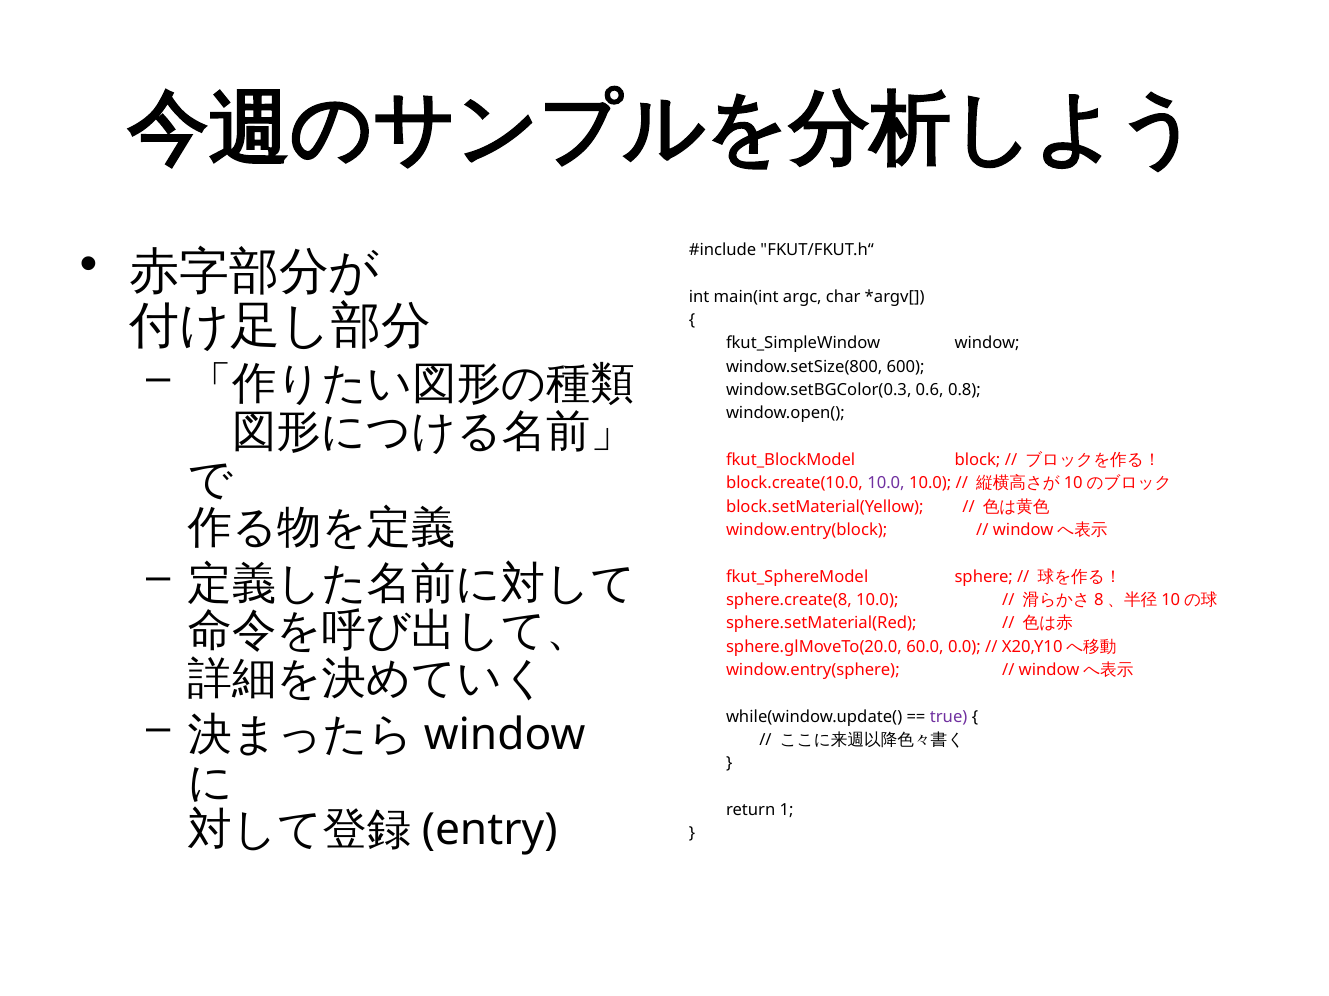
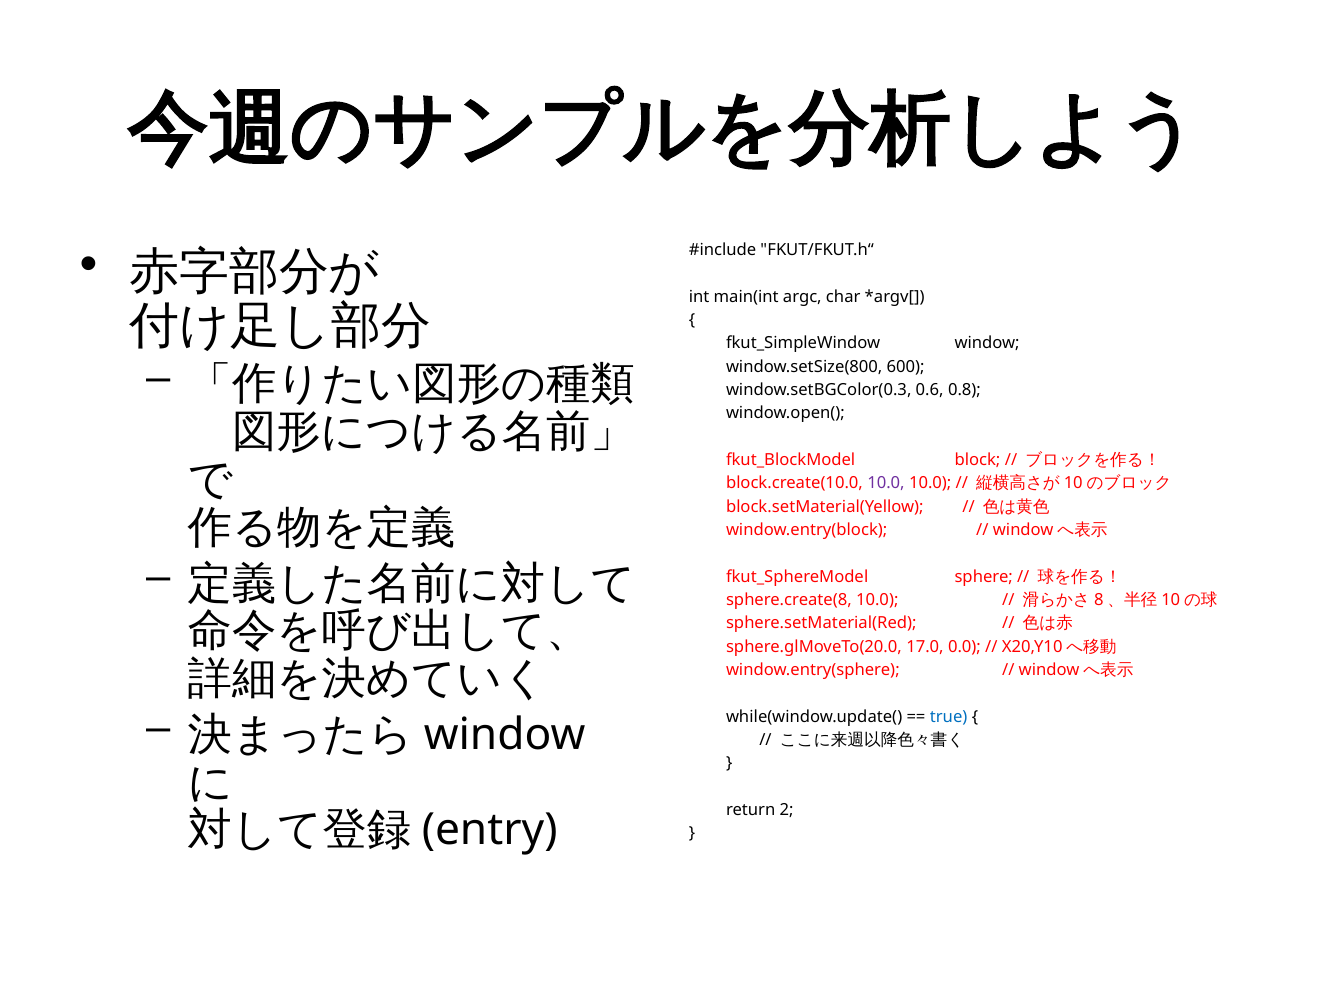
60.0: 60.0 -> 17.0 (925, 647)
true colour: purple -> blue (949, 717)
1: 1 -> 2 (787, 810)
